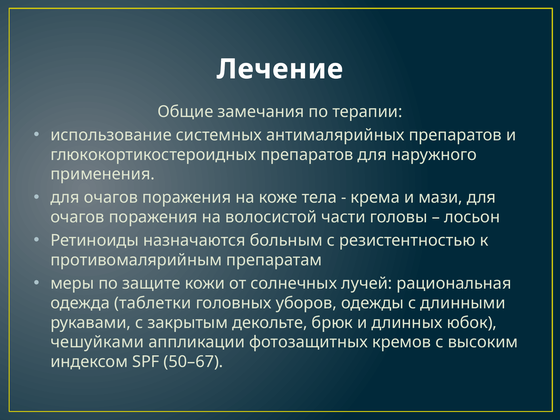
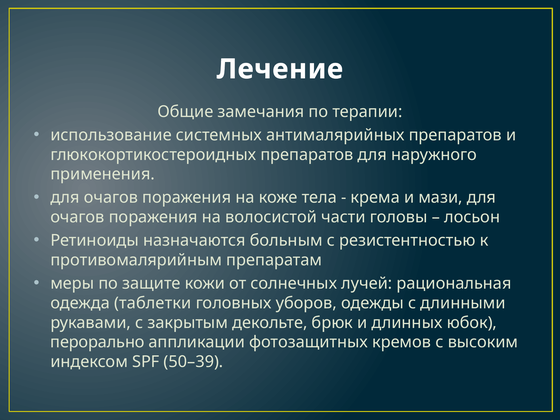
чешуйками: чешуйками -> перорально (97, 342)
50–67: 50–67 -> 50–39 (193, 362)
